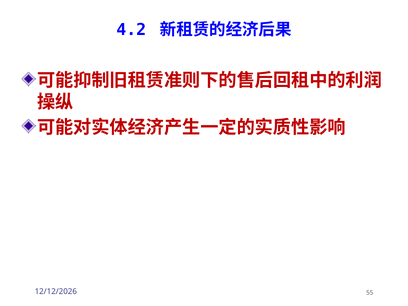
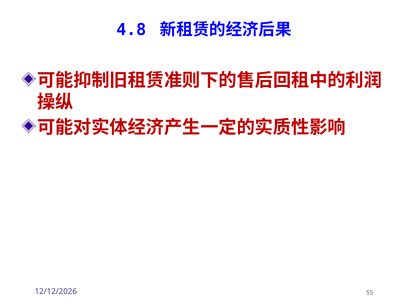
4.2: 4.2 -> 4.8 (131, 30)
